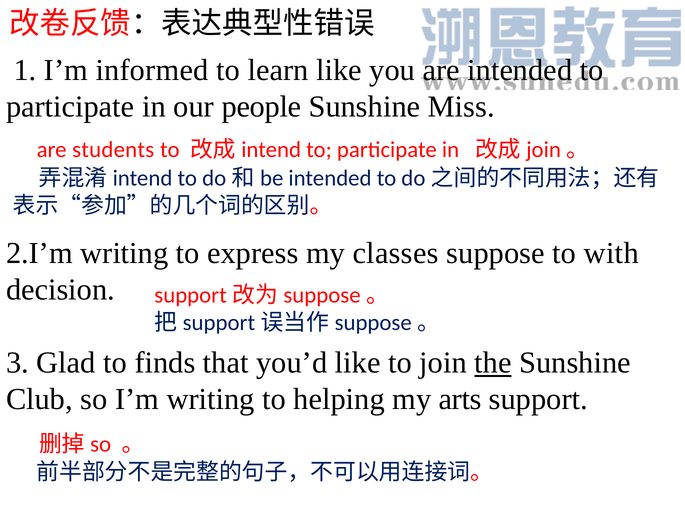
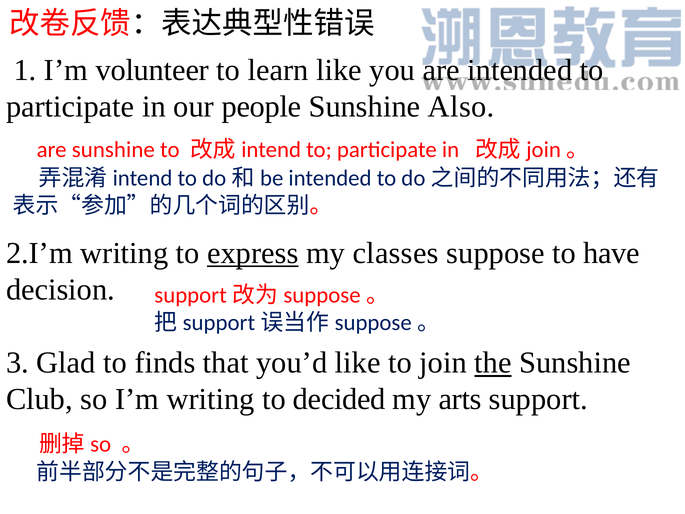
informed: informed -> volunteer (152, 70)
Miss: Miss -> Also (461, 107)
are students: students -> sunshine (113, 150)
express underline: none -> present (253, 253)
with: with -> have (612, 253)
helping: helping -> decided (339, 399)
